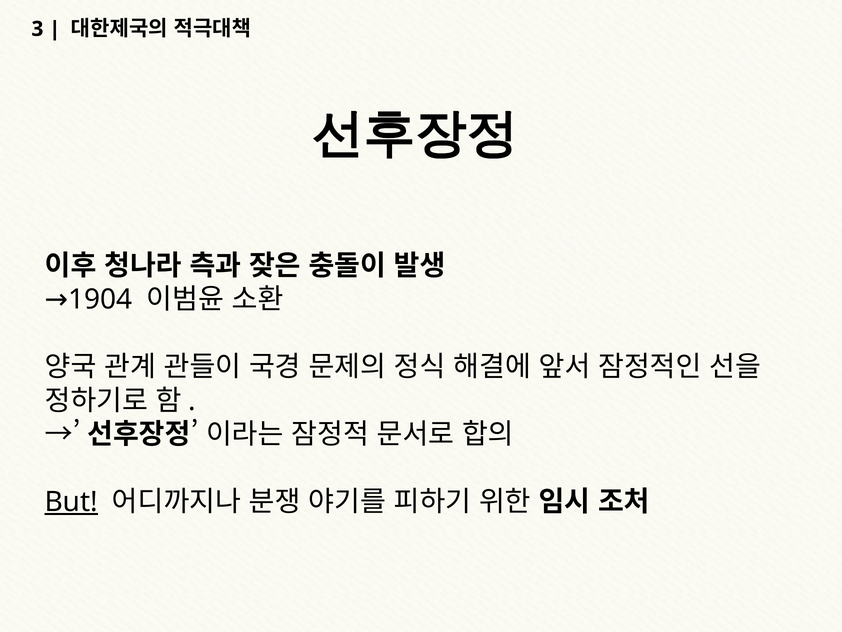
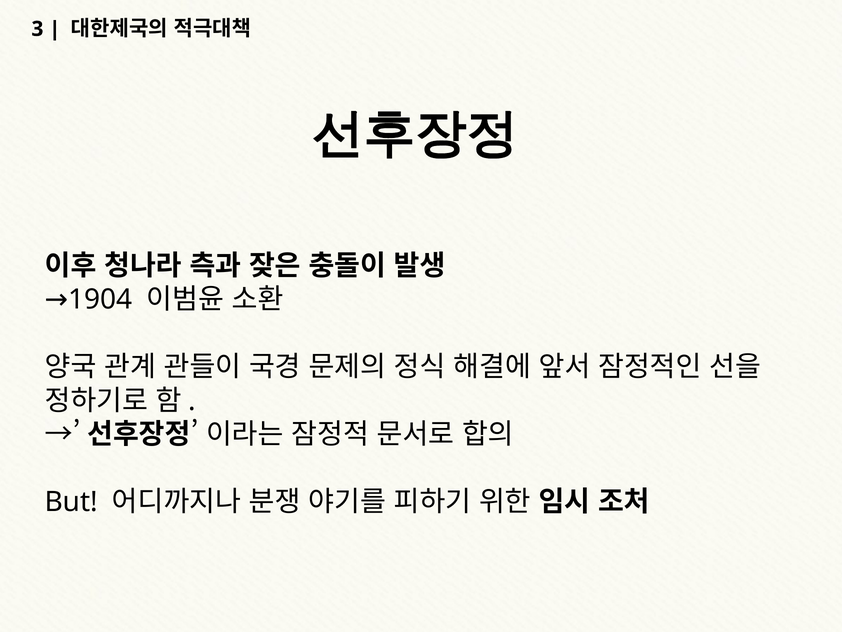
But underline: present -> none (71, 502)
